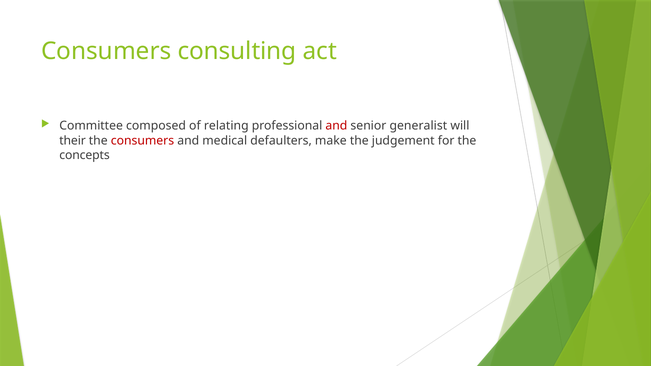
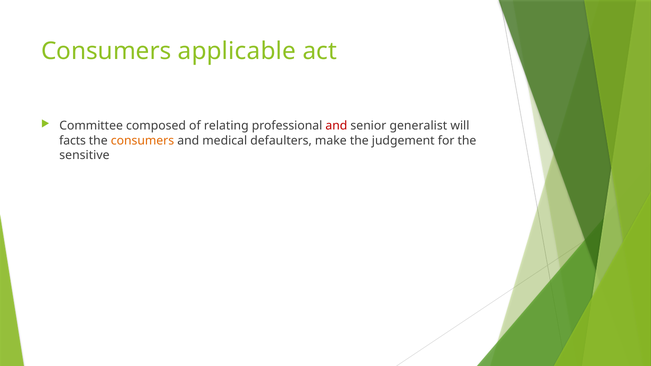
consulting: consulting -> applicable (237, 51)
their: their -> facts (73, 141)
consumers colour: red -> orange (142, 141)
concepts: concepts -> sensitive (84, 155)
